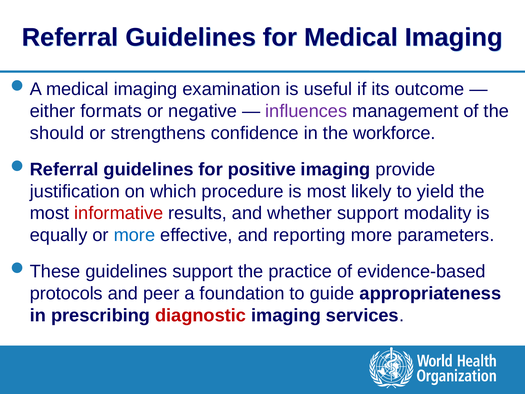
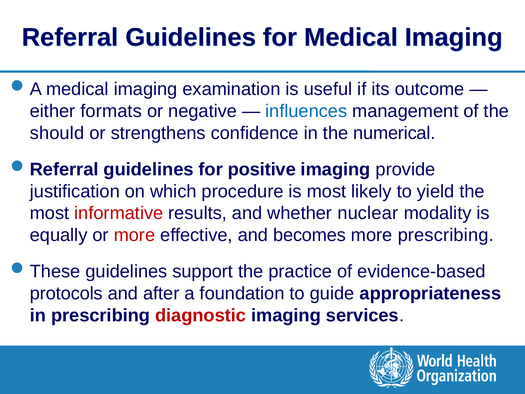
influences colour: purple -> blue (306, 111)
workforce: workforce -> numerical (394, 133)
whether support: support -> nuclear (368, 213)
more colour: blue -> red (134, 235)
reporting: reporting -> becomes (310, 235)
more parameters: parameters -> prescribing (446, 235)
peer: peer -> after (161, 293)
